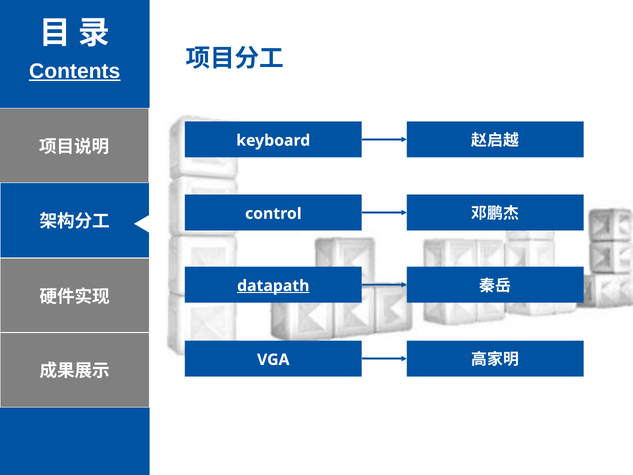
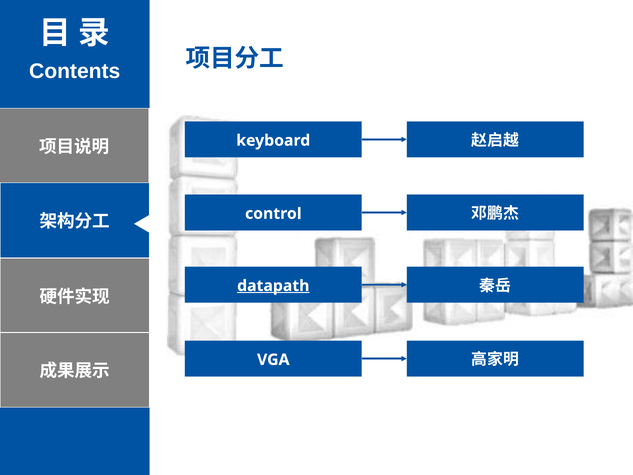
Contents underline: present -> none (75, 71)
